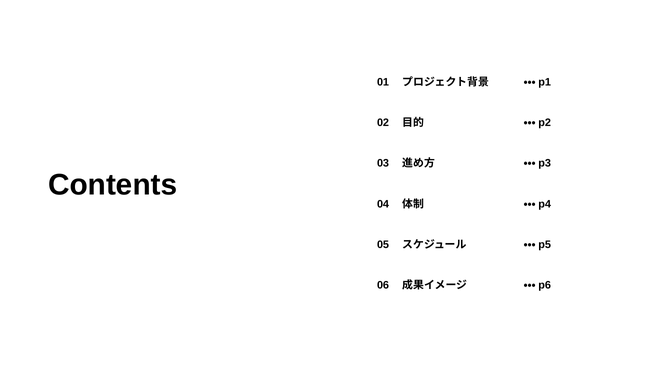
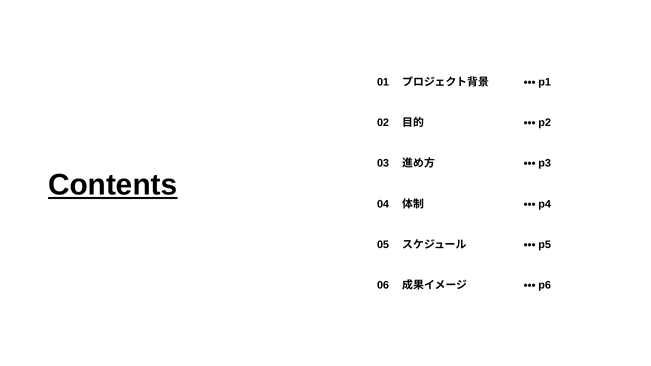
Contents underline: none -> present (113, 185)
